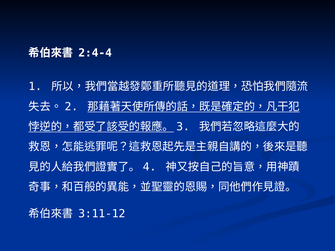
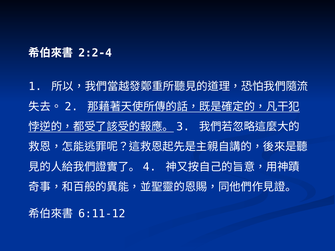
2:4-4: 2:4-4 -> 2:2-4 (95, 53)
3:11-12: 3:11-12 -> 6:11-12 (102, 214)
